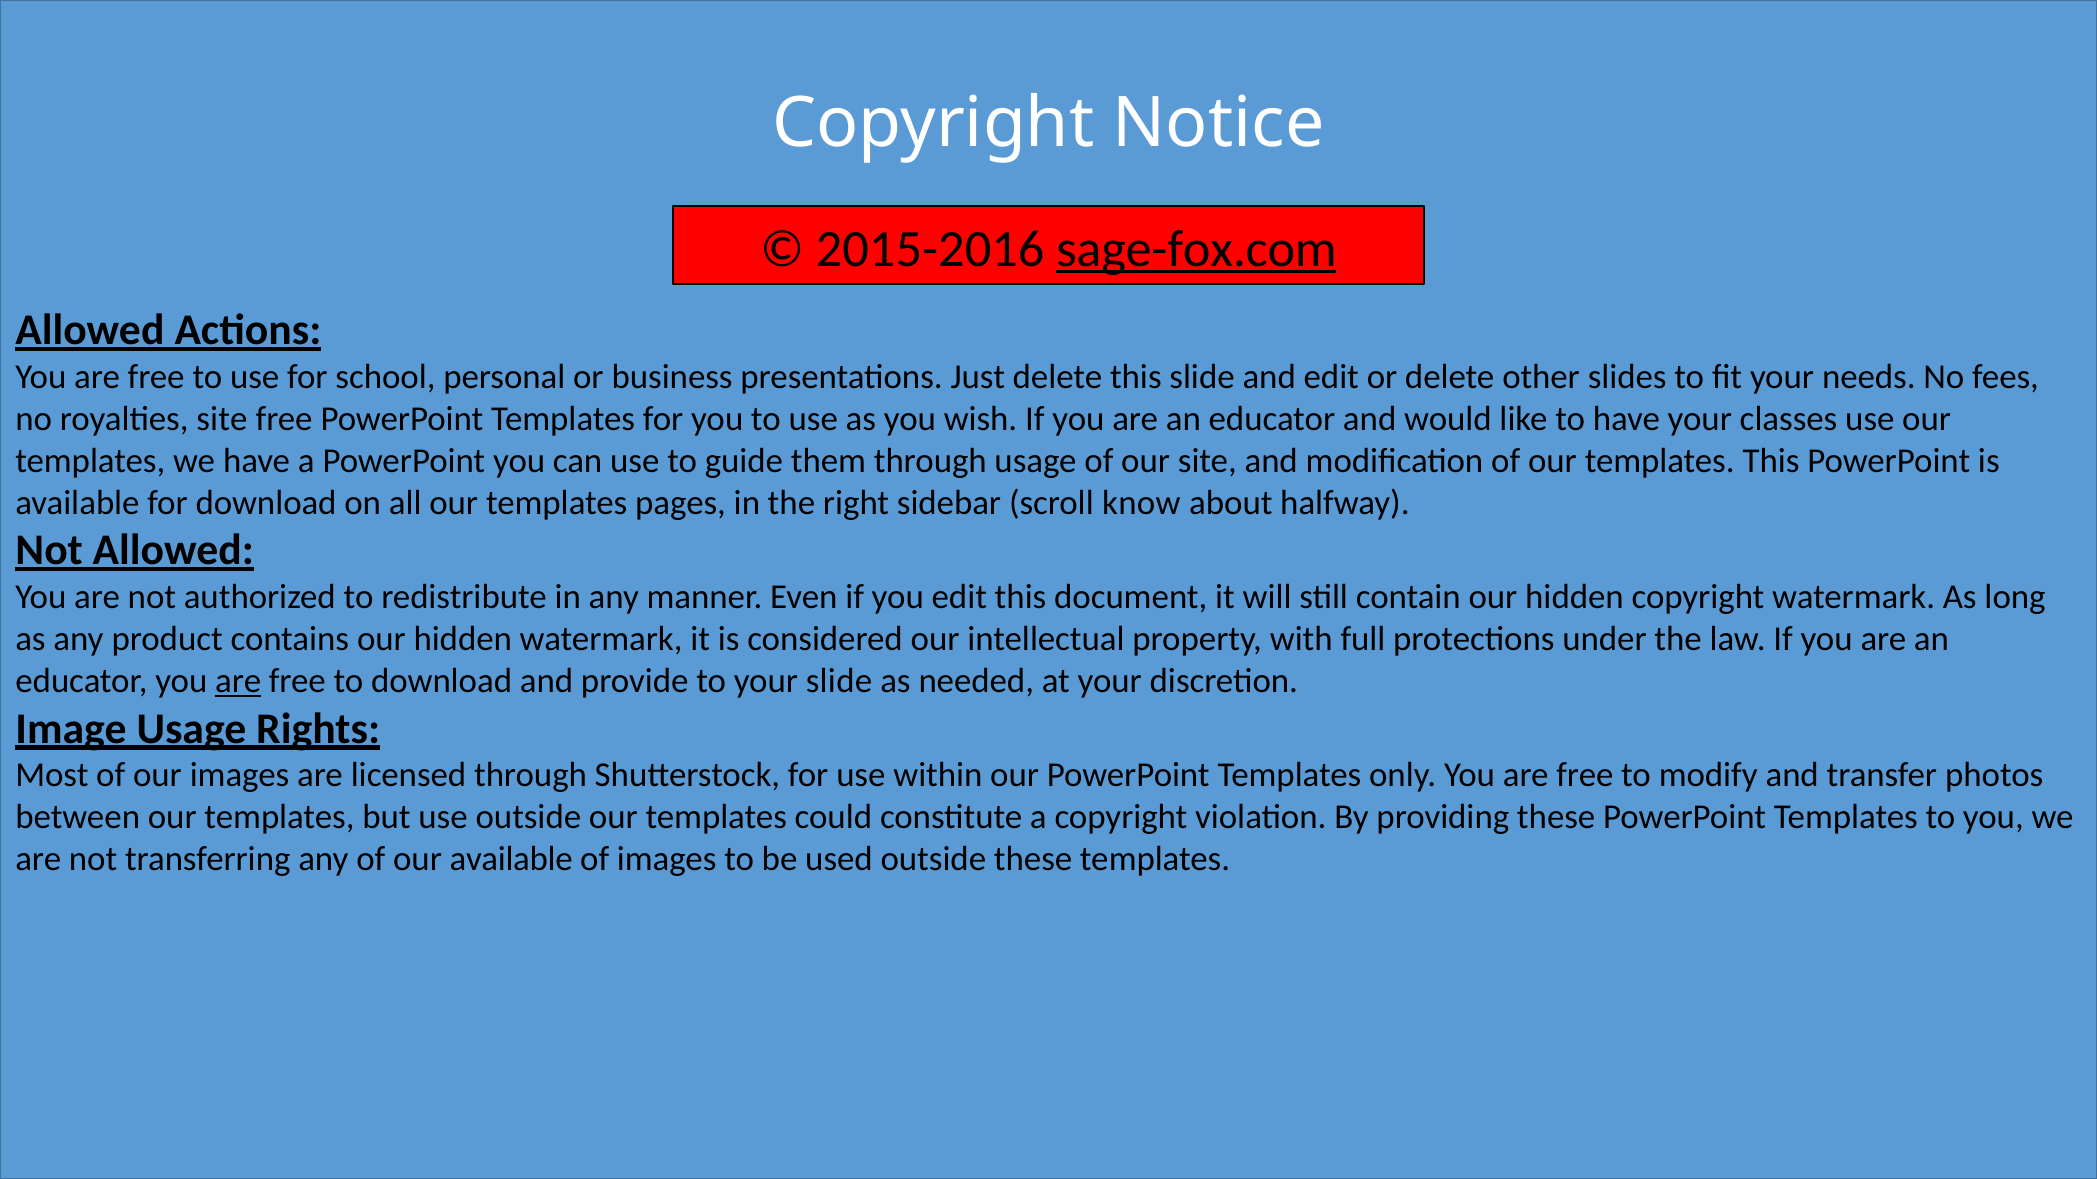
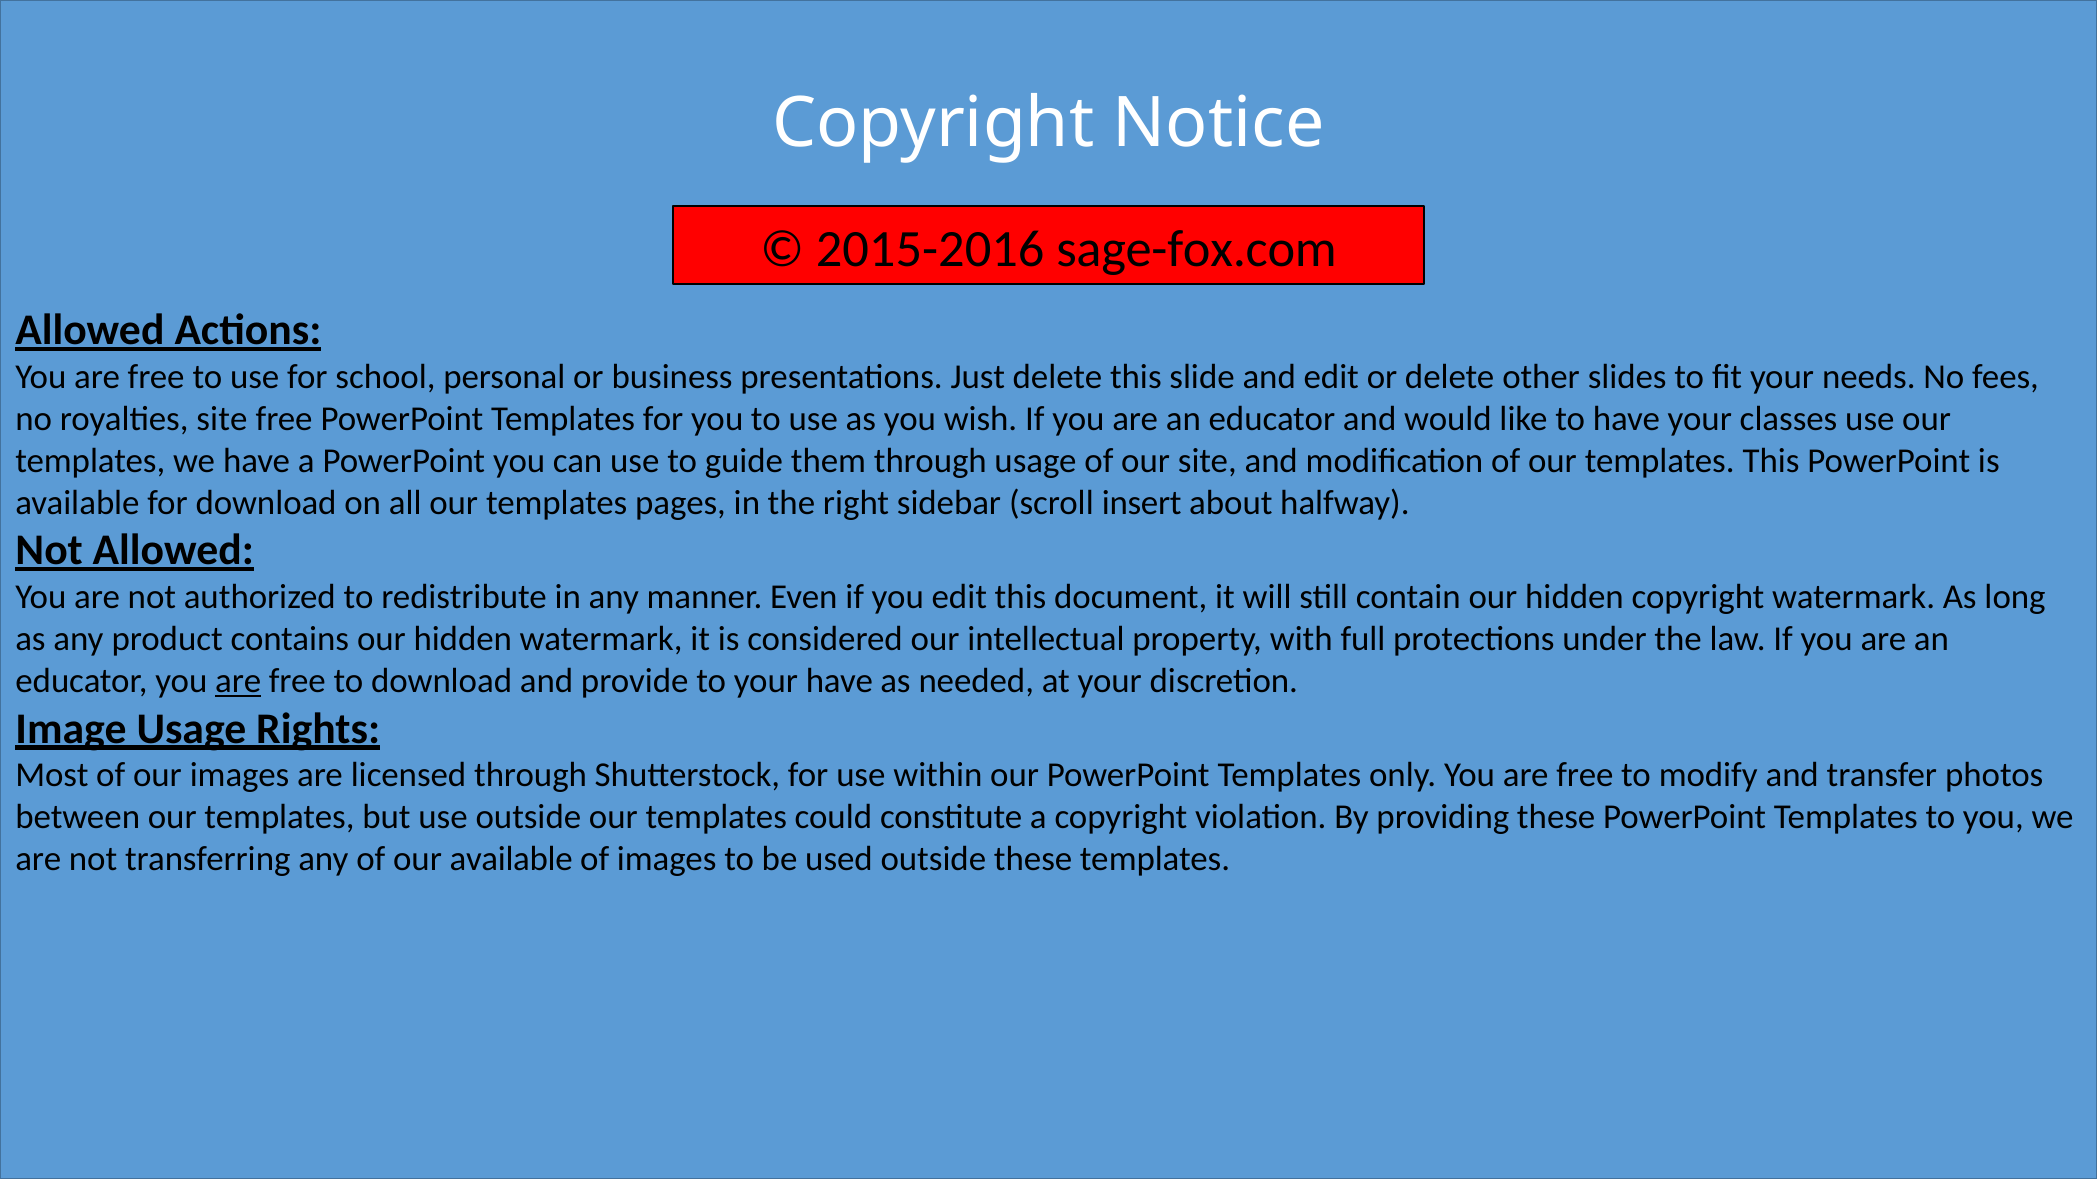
sage-fox.com underline: present -> none (1197, 249)
know: know -> insert (1142, 503)
your slide: slide -> have (839, 681)
